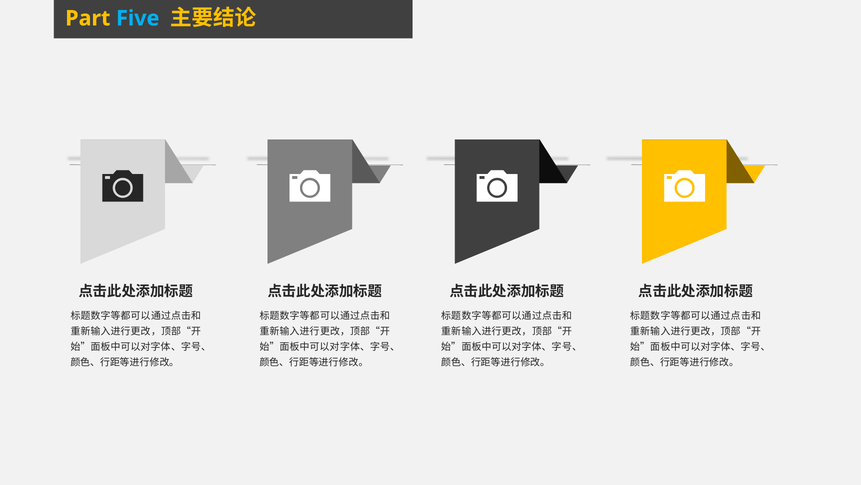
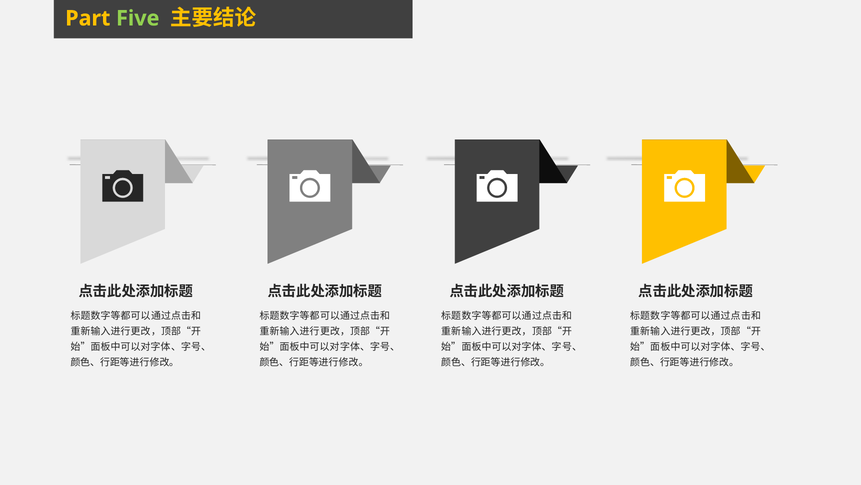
Five colour: light blue -> light green (138, 18)
